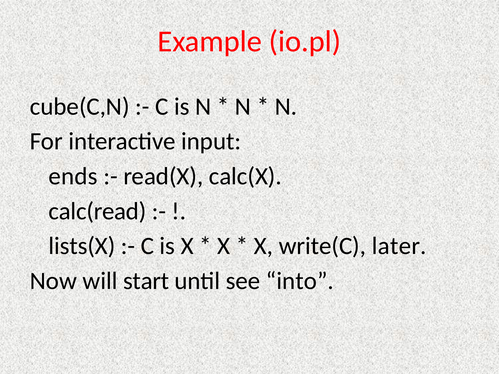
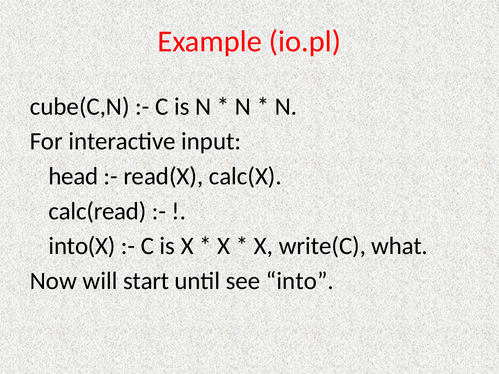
ends: ends -> head (73, 176)
lists(X: lists(X -> into(X (82, 246)
later: later -> what (400, 246)
